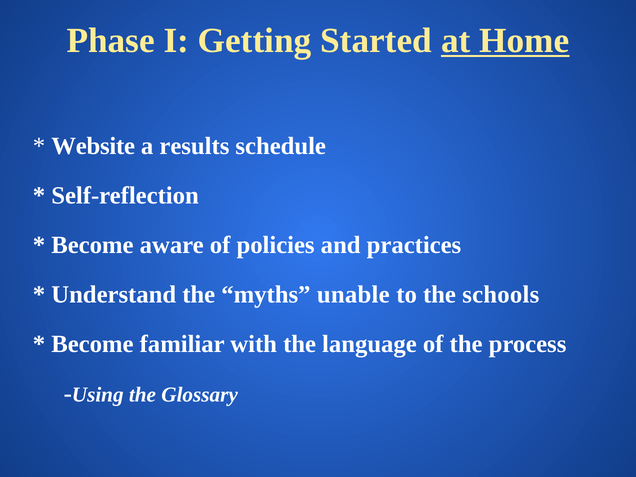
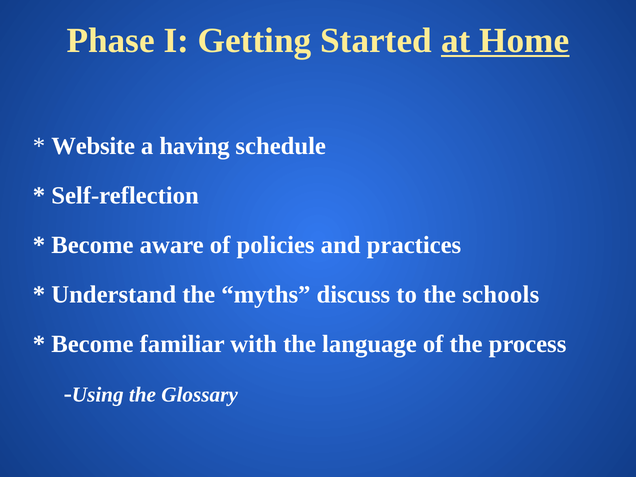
results: results -> having (195, 146)
unable: unable -> discuss (353, 294)
